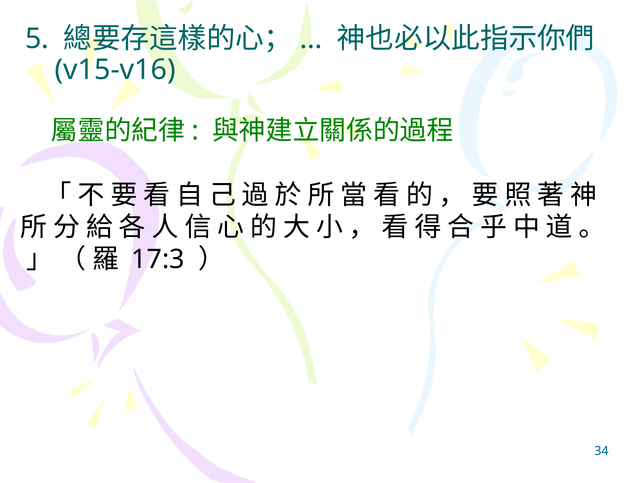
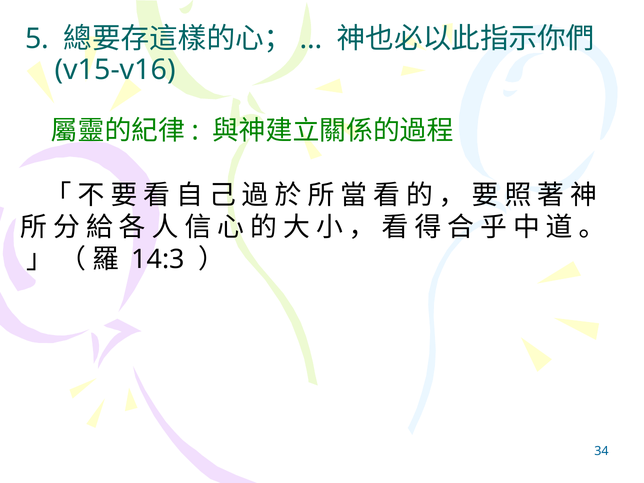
17:3: 17:3 -> 14:3 (158, 260)
